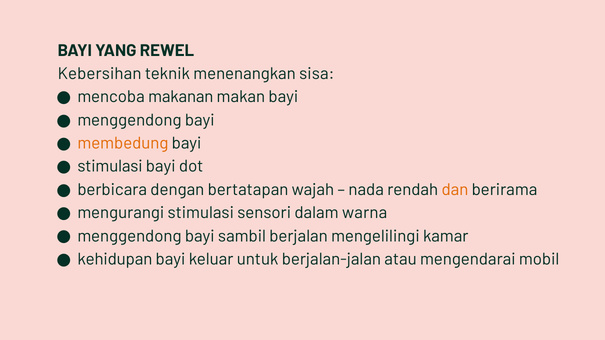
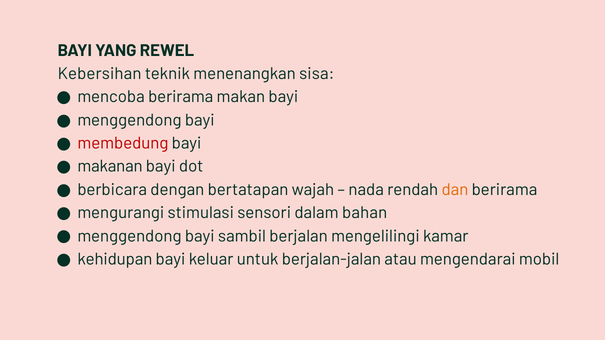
mencoba makanan: makanan -> berirama (181, 97)
membedung colour: orange -> red (123, 143)
stimulasi: stimulasi -> makanan (110, 167)
warna: warna -> bahan (365, 213)
